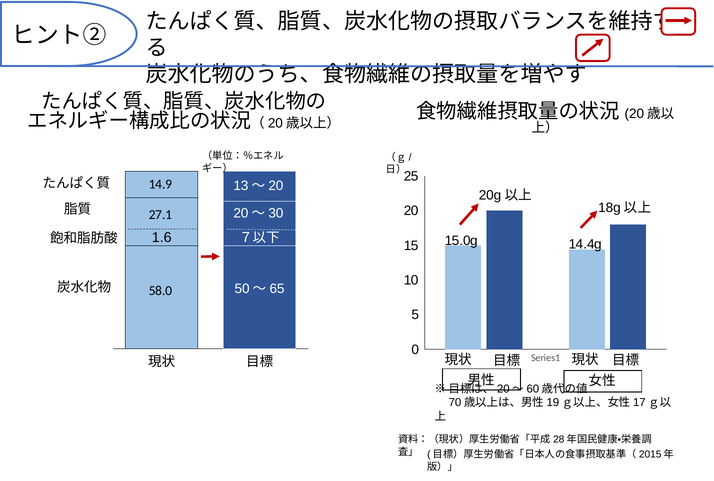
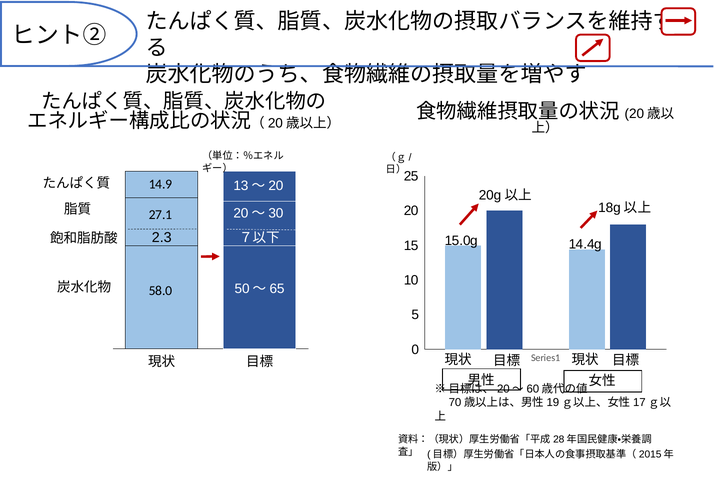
1.6: 1.6 -> 2.3 (162, 237)
